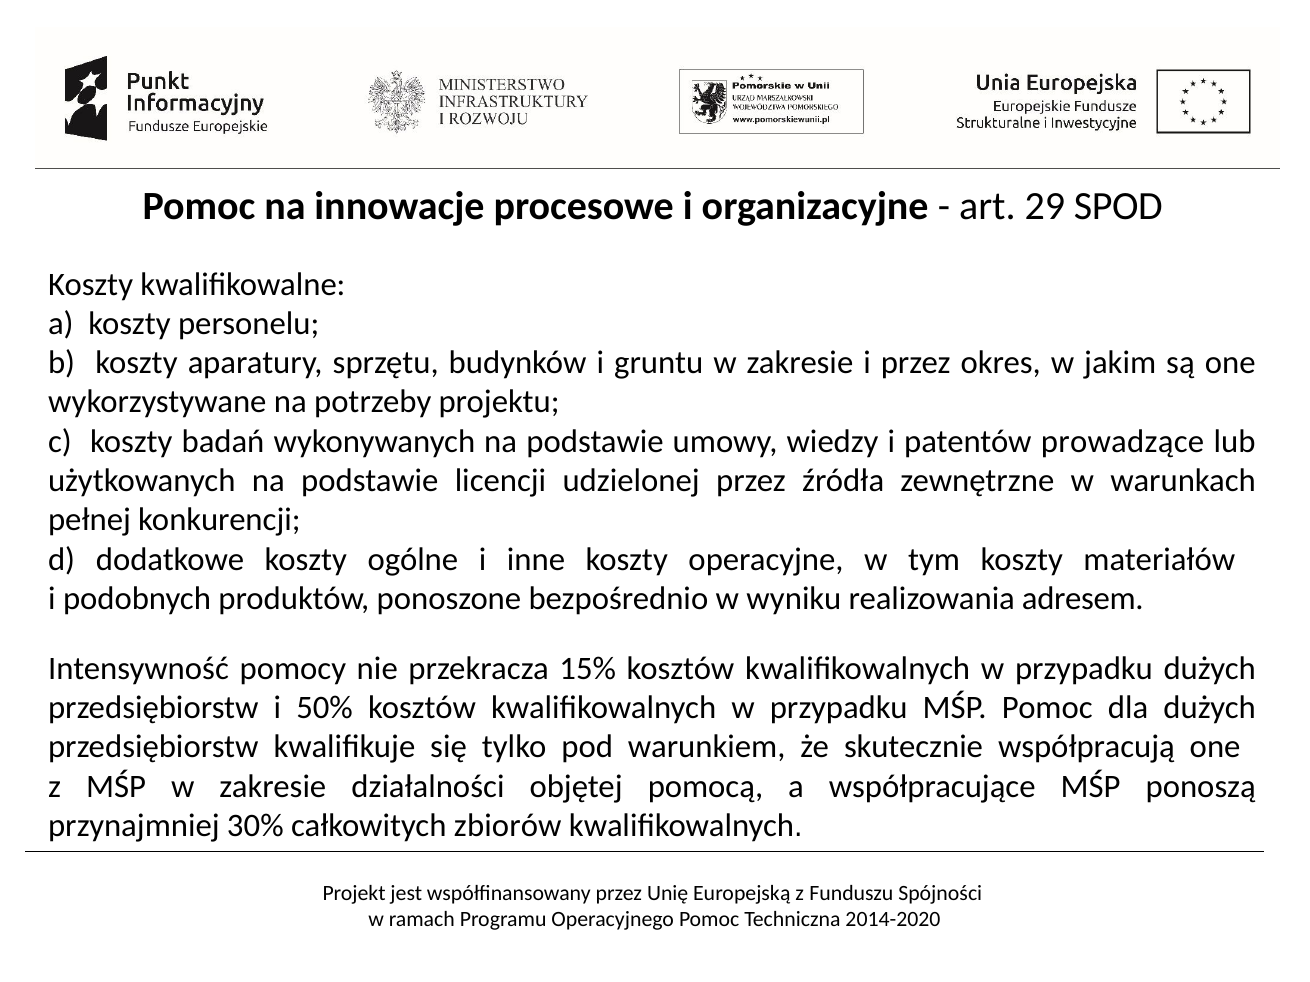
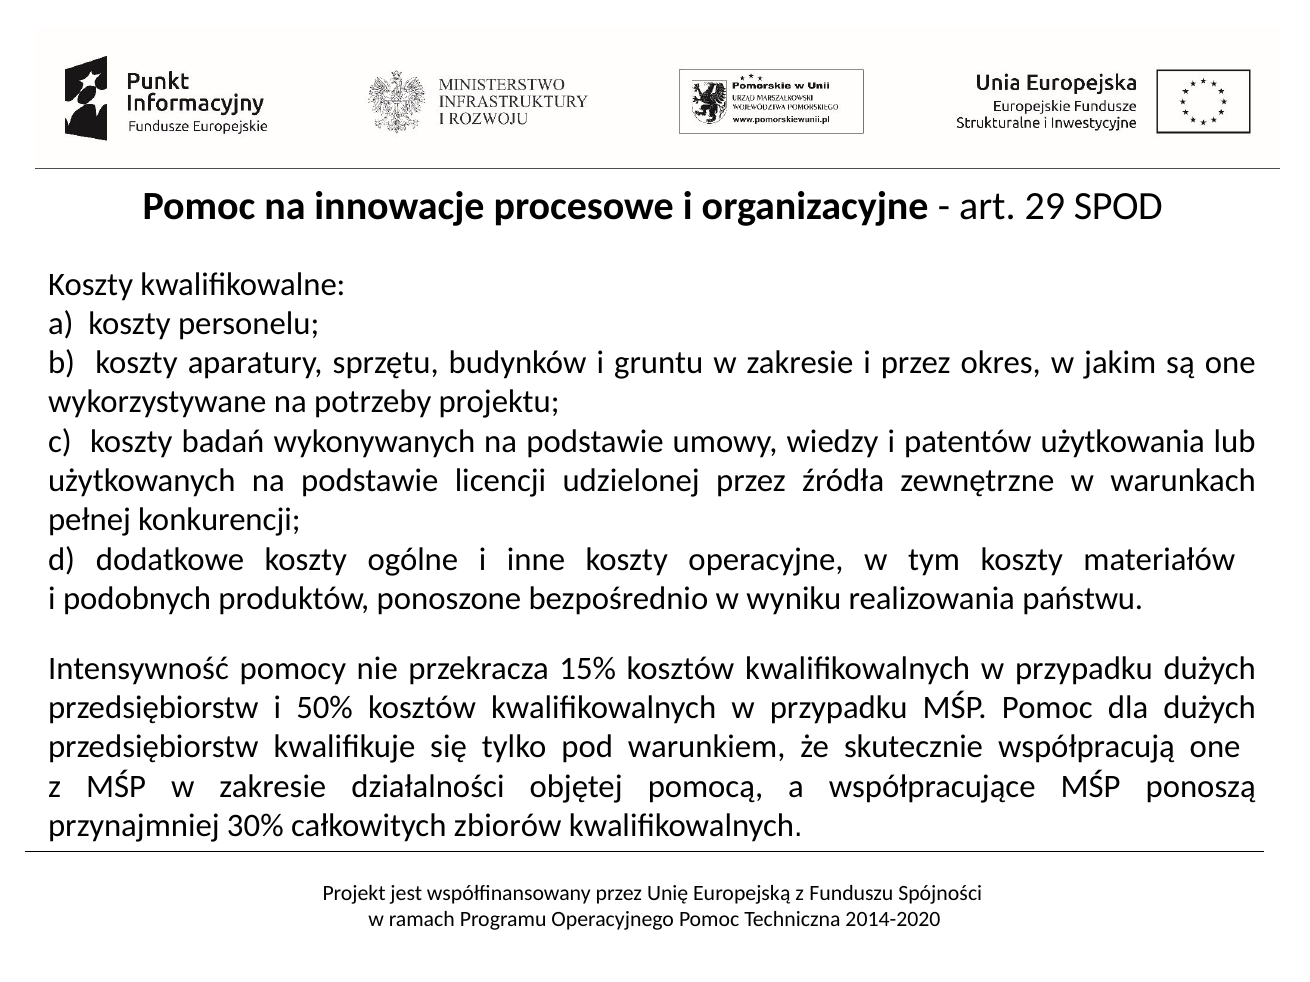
prowadzące: prowadzące -> użytkowania (1123, 442)
adresem: adresem -> państwu (1083, 599)
